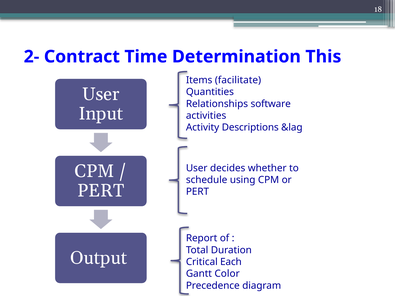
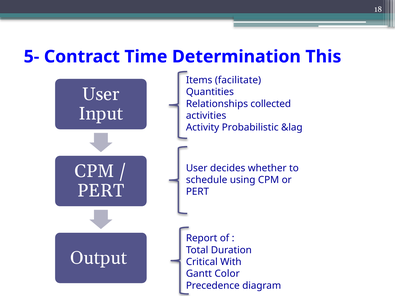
2-: 2- -> 5- (32, 57)
software: software -> collected (271, 104)
Descriptions: Descriptions -> Probabilistic (250, 128)
Each: Each -> With (231, 262)
